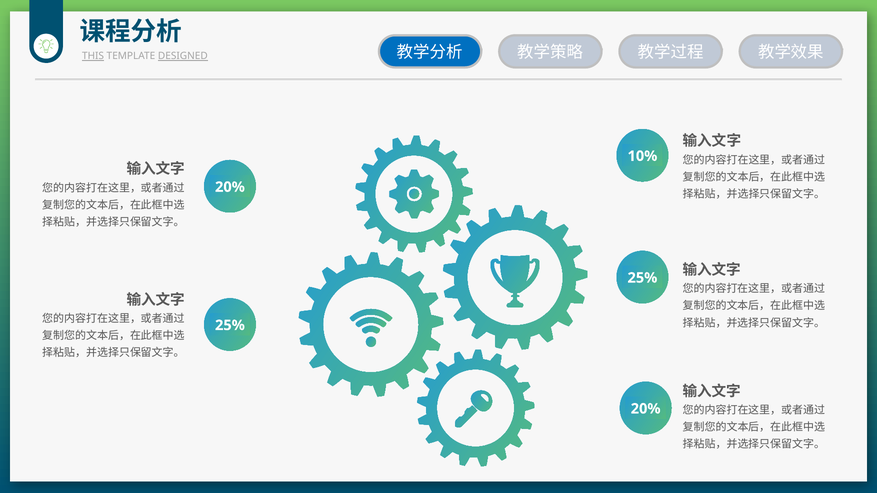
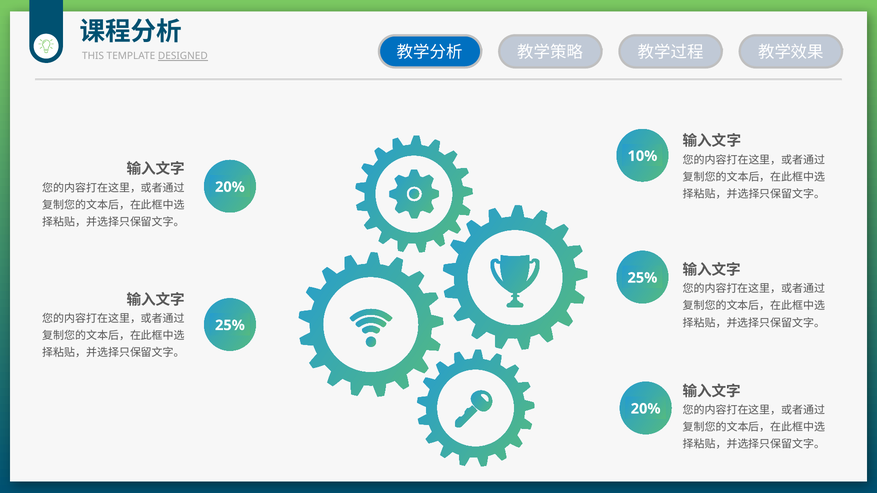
THIS underline: present -> none (93, 56)
